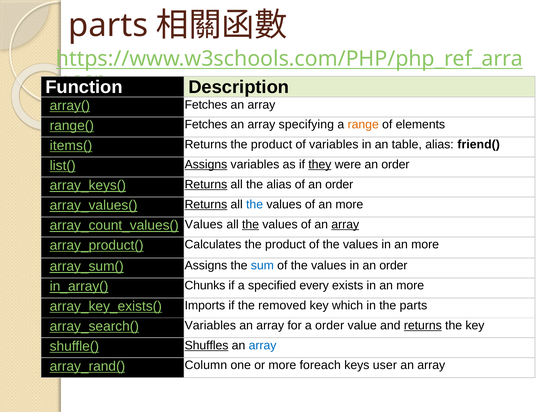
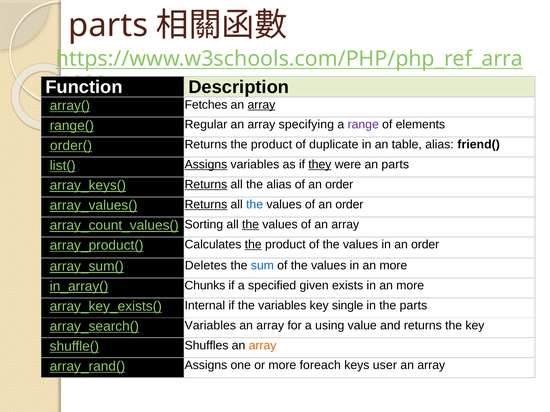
array underline: none -> present (261, 105)
range( Fetches: Fetches -> Regular (206, 125)
range colour: orange -> purple (363, 125)
items(: items( -> order( (71, 146)
of variables: variables -> duplicate (334, 145)
were an order: order -> parts (395, 165)
values of an more: more -> order (349, 205)
Values: Values -> Sorting (204, 225)
array underline: present -> none (345, 225)
the underline: none -> present (253, 245)
values in an more: more -> order (425, 245)
Assigns: Assigns -> Deletes (206, 266)
values in an order: order -> more (393, 266)
every: every -> given (314, 286)
Imports: Imports -> Internal (205, 306)
the removed: removed -> variables (282, 306)
which: which -> single (348, 306)
a order: order -> using (330, 326)
returns underline: present -> none (423, 326)
Shuffles underline: present -> none (206, 346)
array colour: blue -> orange (263, 346)
Column: Column -> Assigns (206, 366)
